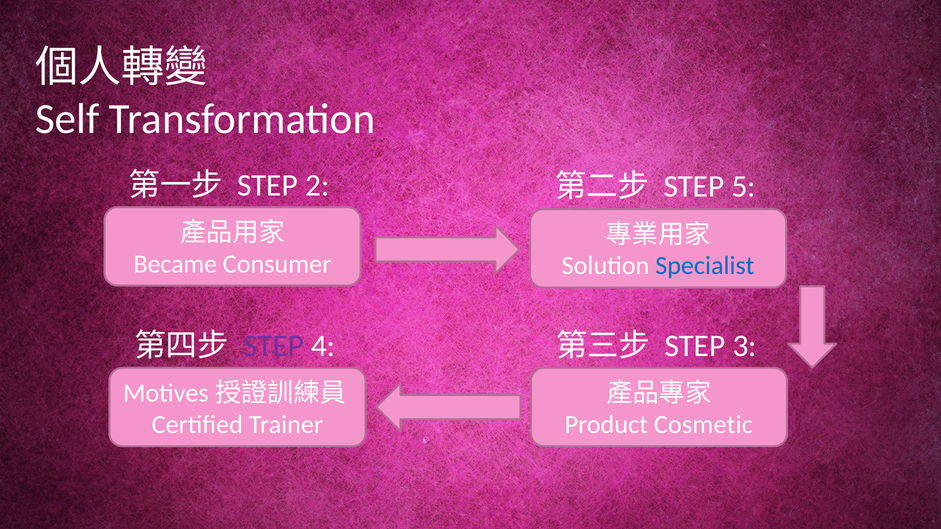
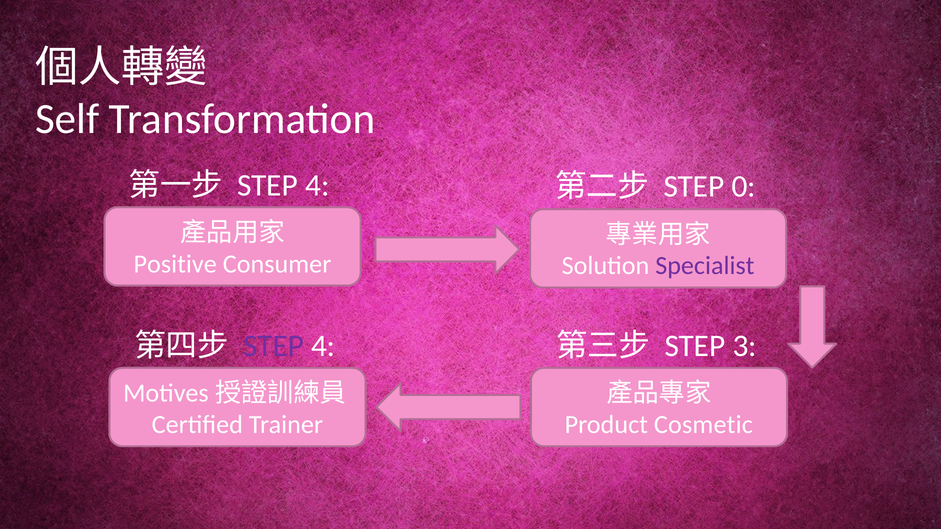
2: 2 -> 4 (317, 185)
5: 5 -> 0 (744, 186)
Became: Became -> Positive (175, 264)
Specialist colour: blue -> purple (705, 266)
